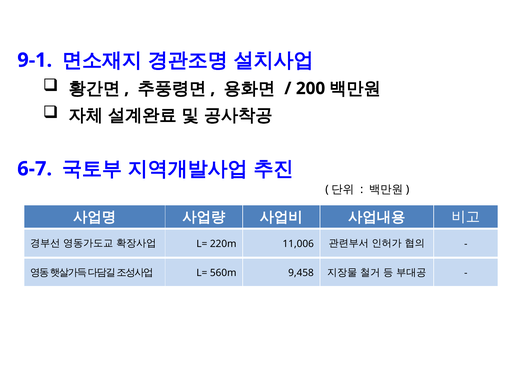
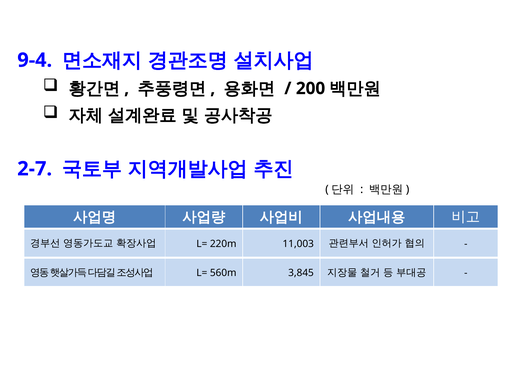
9-1: 9-1 -> 9-4 (35, 60)
6-7: 6-7 -> 2-7 (35, 169)
11,006: 11,006 -> 11,003 (298, 243)
9,458: 9,458 -> 3,845 (301, 273)
